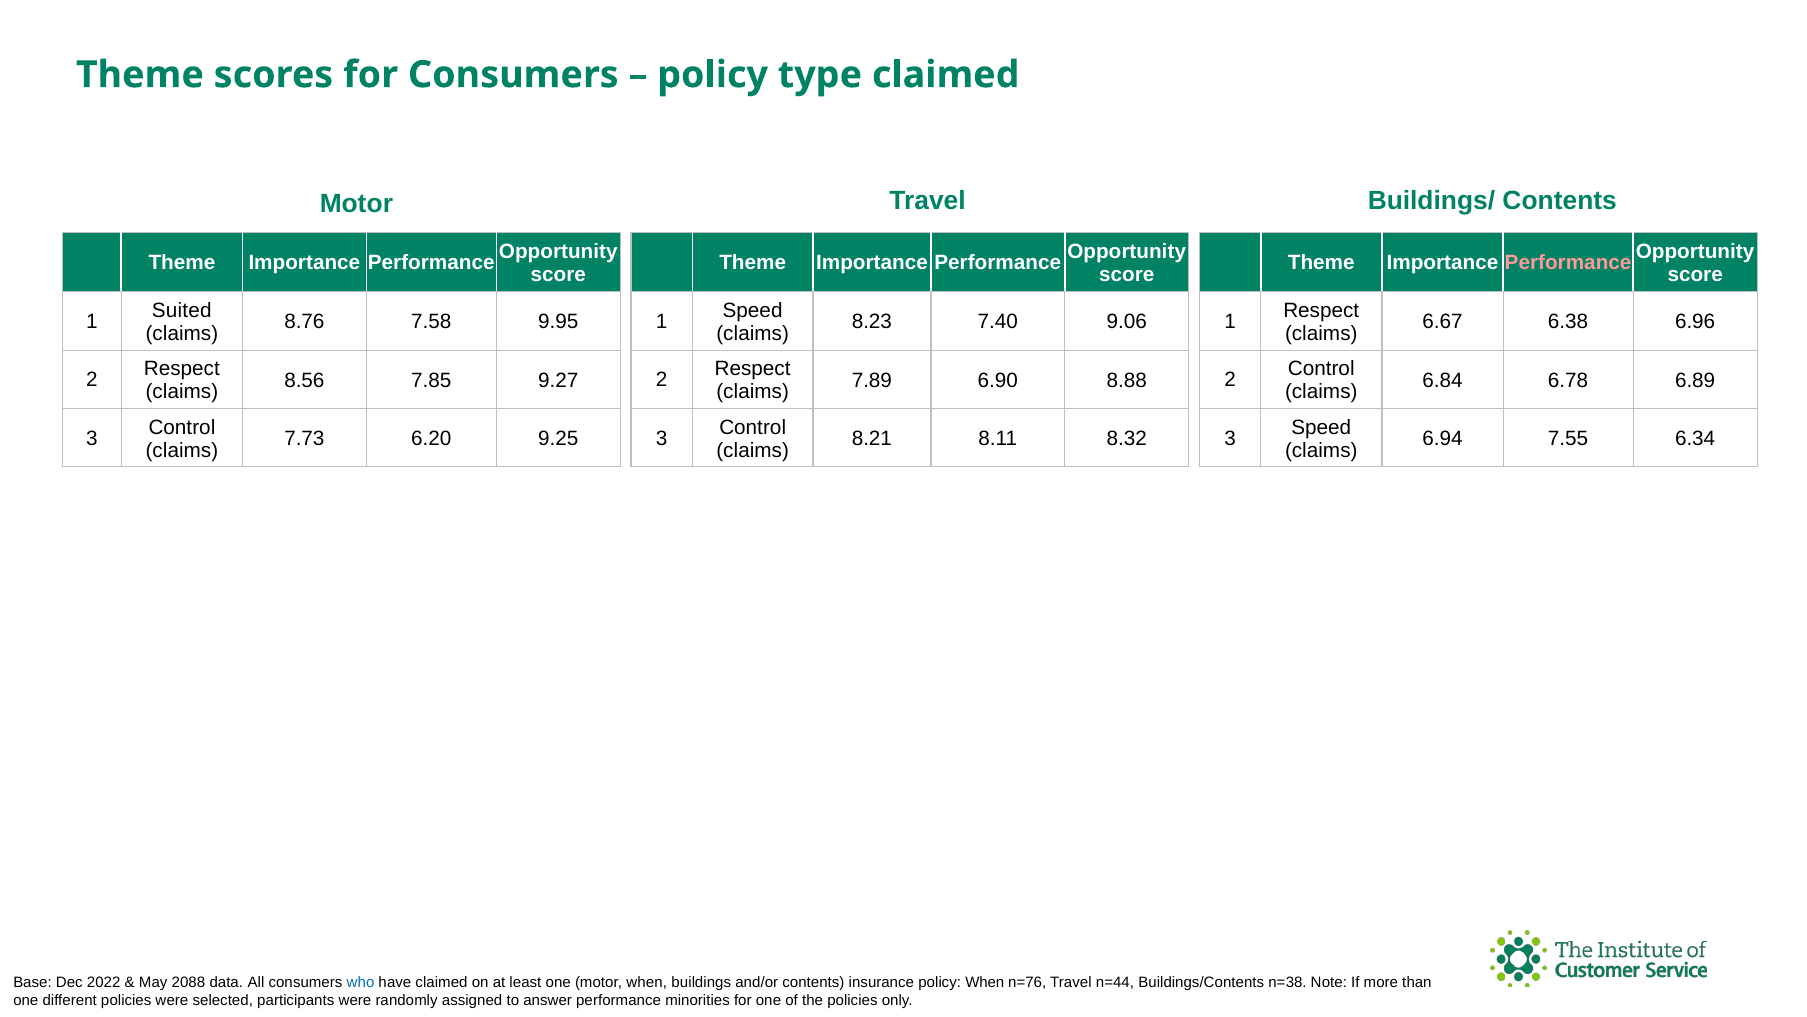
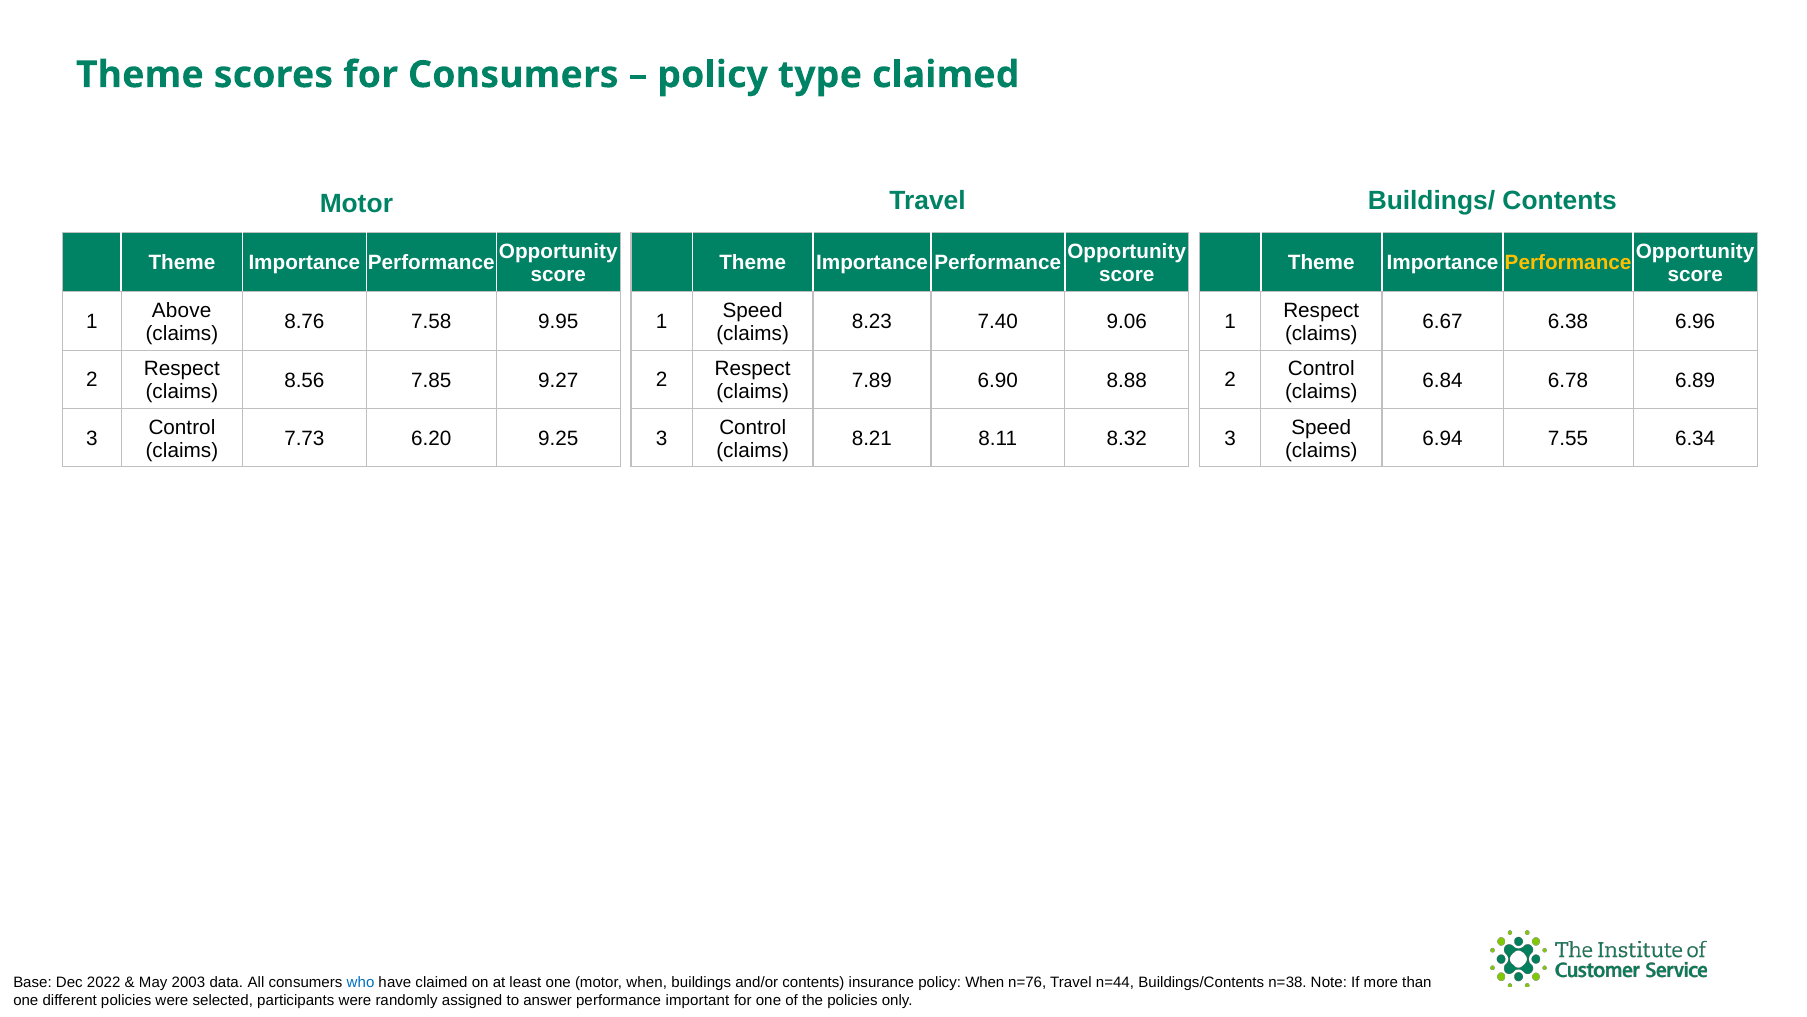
Performance colour: pink -> yellow (1568, 263)
Suited: Suited -> Above (182, 310)
2088: 2088 -> 2003 (188, 982)
minorities: minorities -> important (697, 1000)
